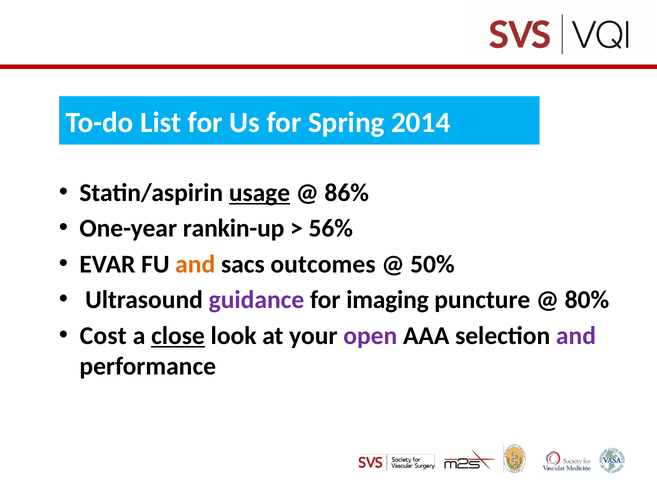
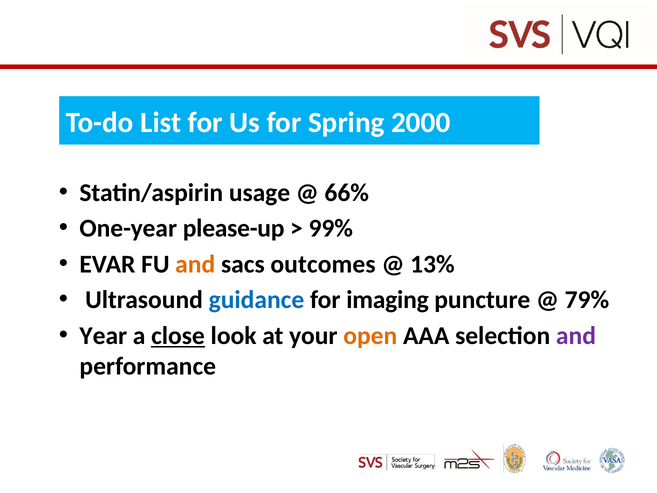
2014: 2014 -> 2000 (421, 122)
usage underline: present -> none (260, 193)
86%: 86% -> 66% (347, 193)
rankin-up: rankin-up -> please-up (234, 228)
56%: 56% -> 99% (331, 228)
50%: 50% -> 13% (432, 264)
guidance colour: purple -> blue (256, 300)
80%: 80% -> 79% (587, 300)
Cost: Cost -> Year (103, 335)
open colour: purple -> orange (370, 335)
